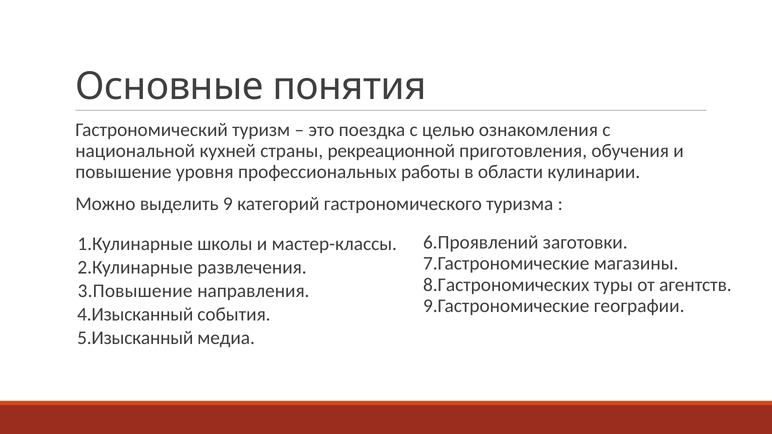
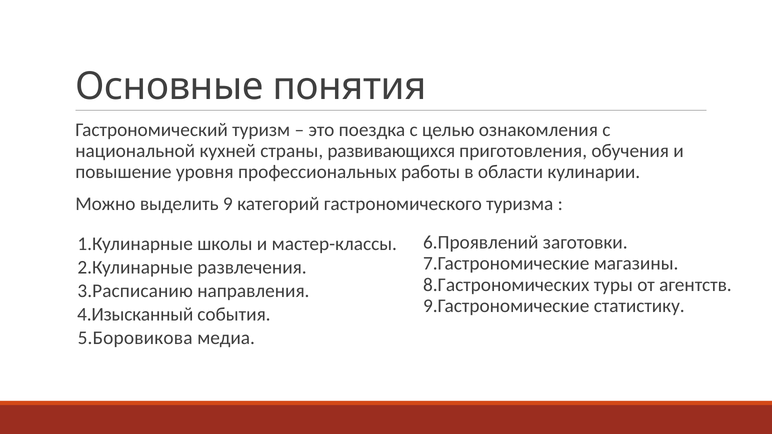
рекреационной: рекреационной -> развивающихся (391, 151)
3.Повышение: 3.Повышение -> 3.Расписанию (135, 291)
географии: географии -> статистику (639, 306)
5.Изысканный: 5.Изысканный -> 5.Боровикова (135, 338)
